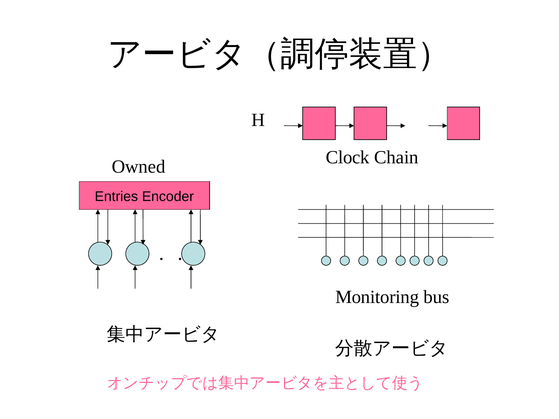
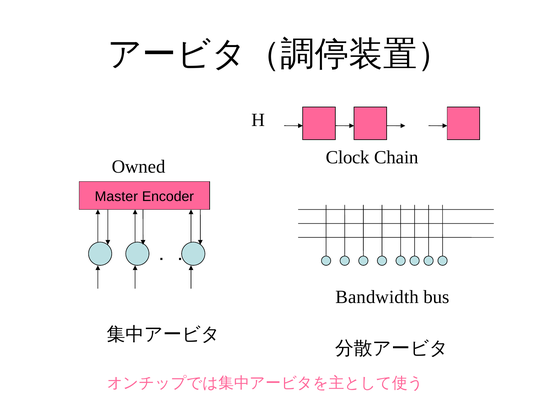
Entries: Entries -> Master (116, 197)
Monitoring: Monitoring -> Bandwidth (377, 297)
